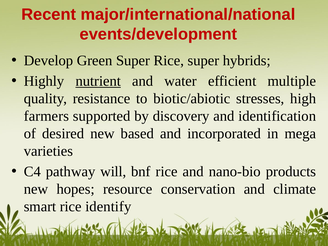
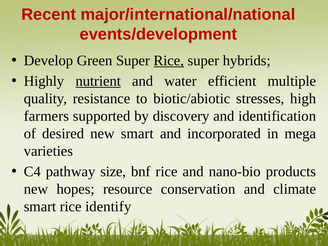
Rice underline: none -> present (169, 61)
new based: based -> smart (137, 134)
will: will -> size (113, 172)
